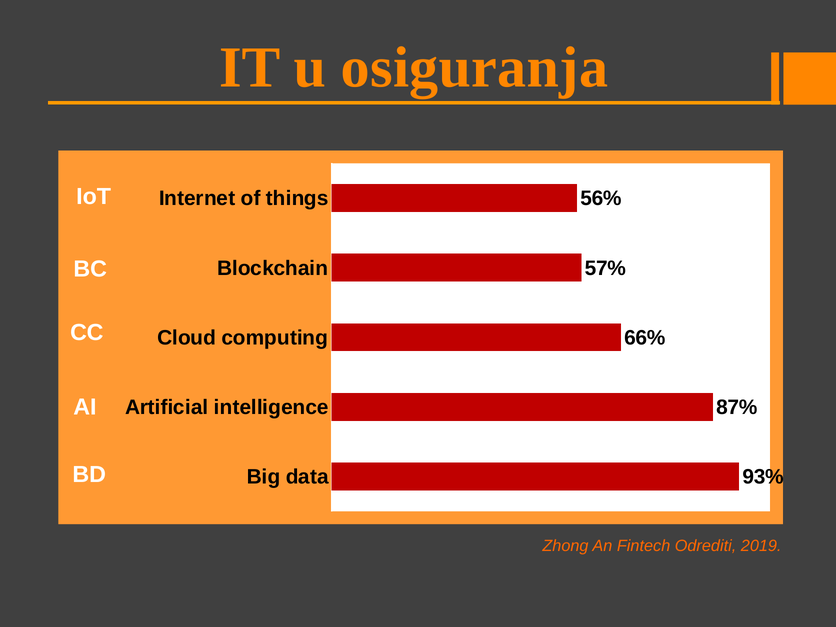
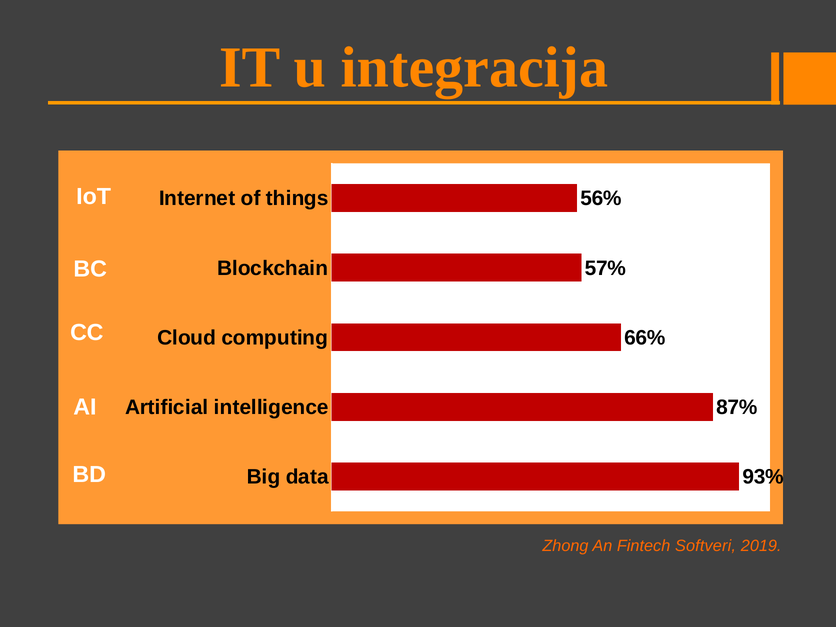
osiguranja: osiguranja -> integracija (475, 68)
Odrediti: Odrediti -> Softveri (705, 546)
